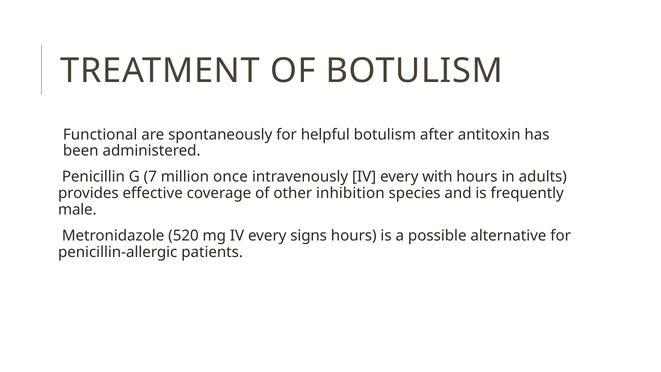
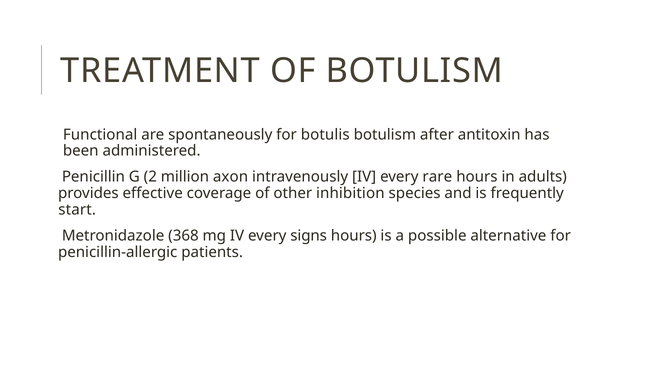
helpful: helpful -> botulis (325, 134)
7: 7 -> 2 (150, 177)
once: once -> axon (231, 177)
with: with -> rare (437, 177)
male: male -> start (77, 210)
520: 520 -> 368 (183, 236)
